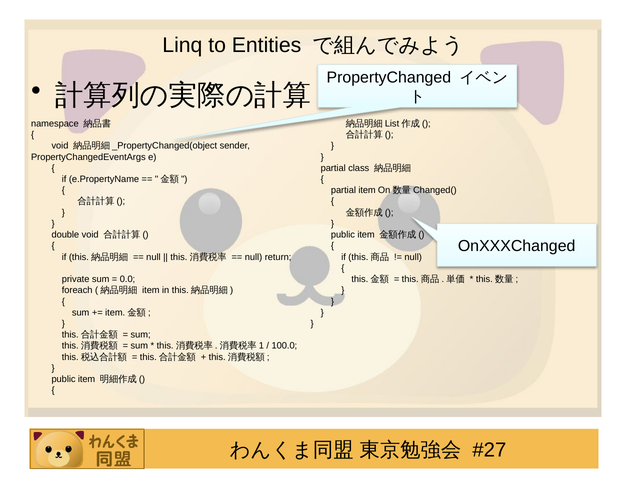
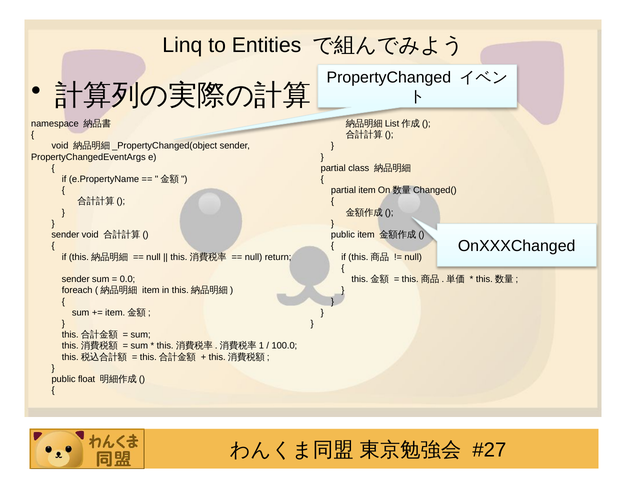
double: double -> sender (65, 235)
private: private -> sender (76, 279)
item: item -> float (87, 379)
